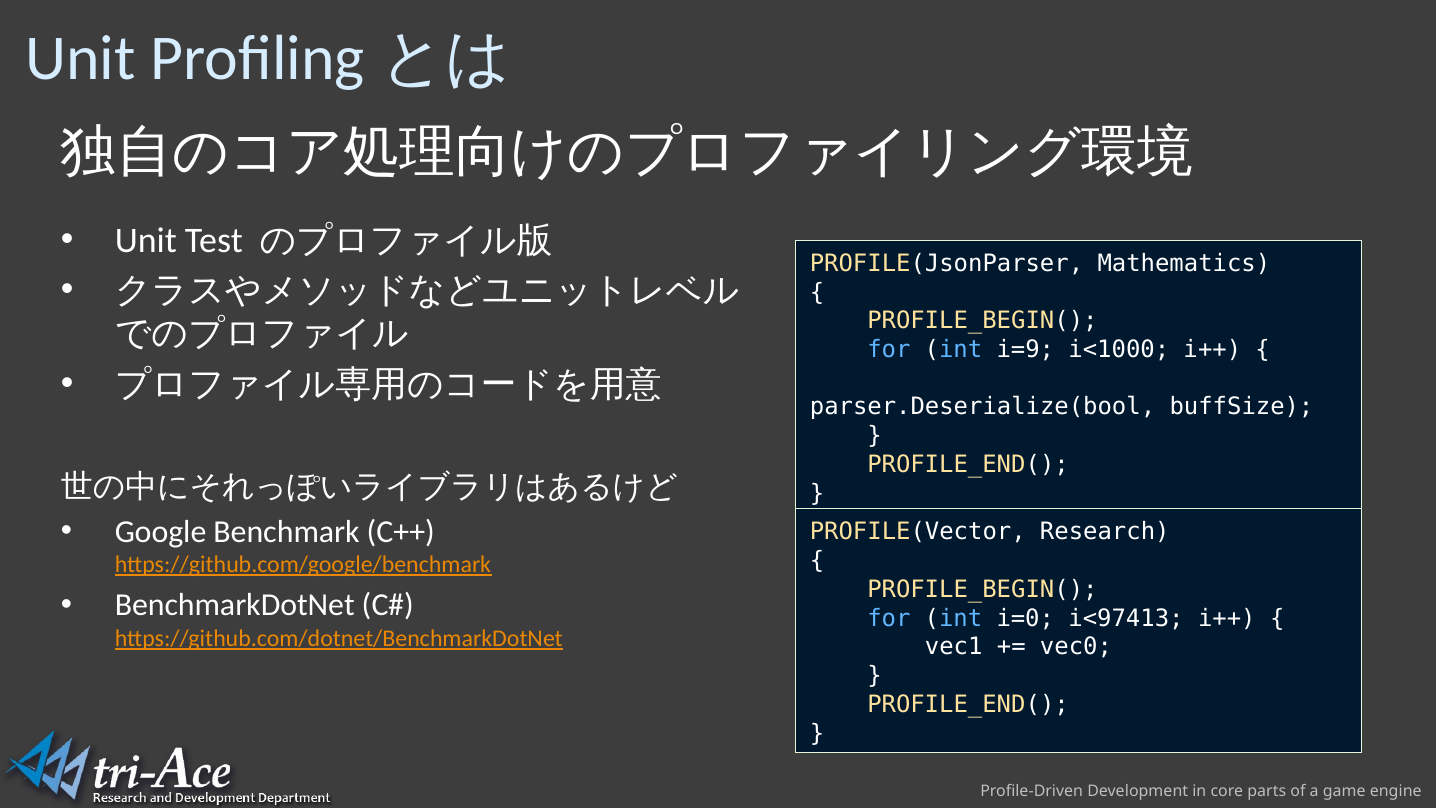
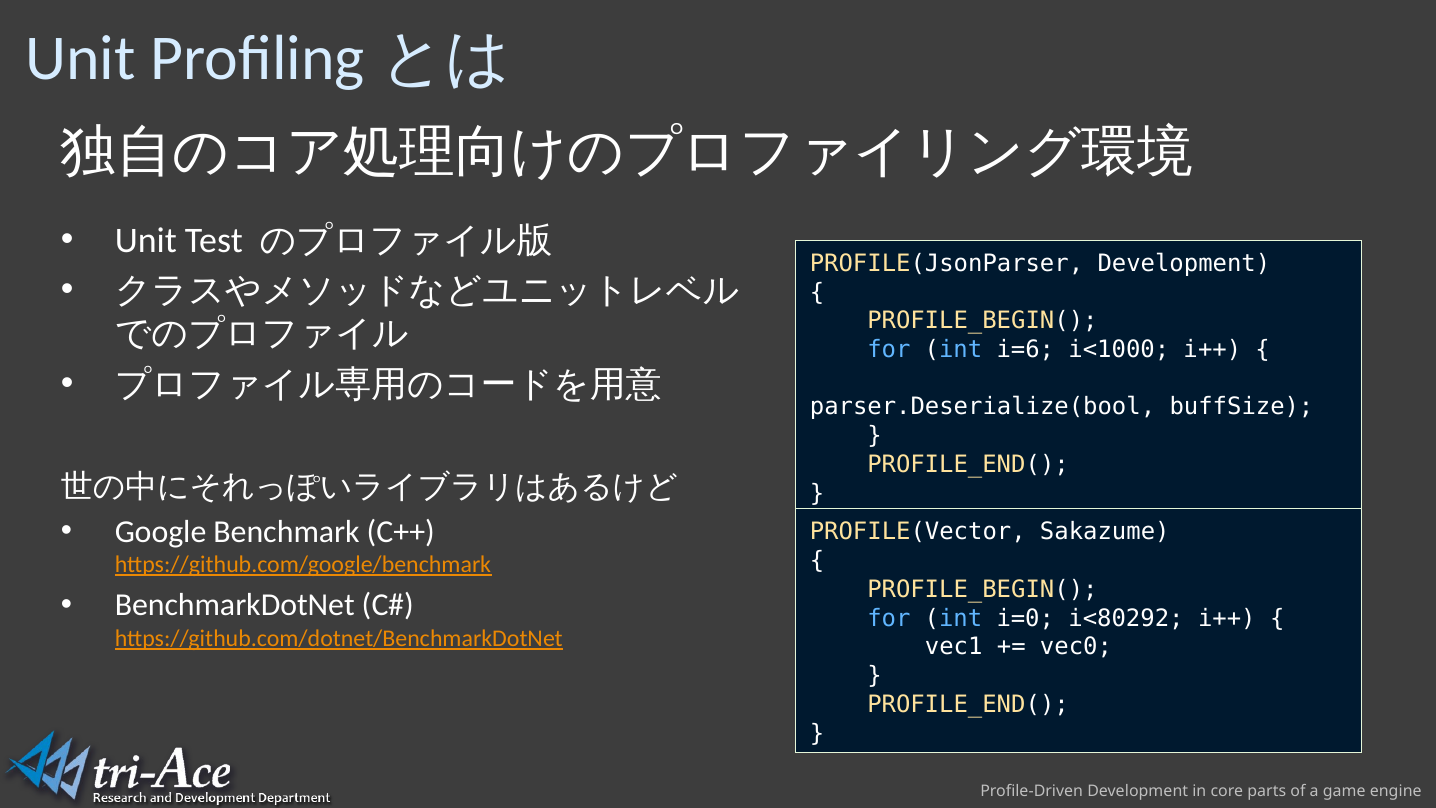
PROFILE(JsonParser Mathematics: Mathematics -> Development (1184, 263)
i=9: i=9 -> i=6 (1025, 350)
Research: Research -> Sakazume (1105, 532)
i<97413: i<97413 -> i<80292 (1126, 618)
